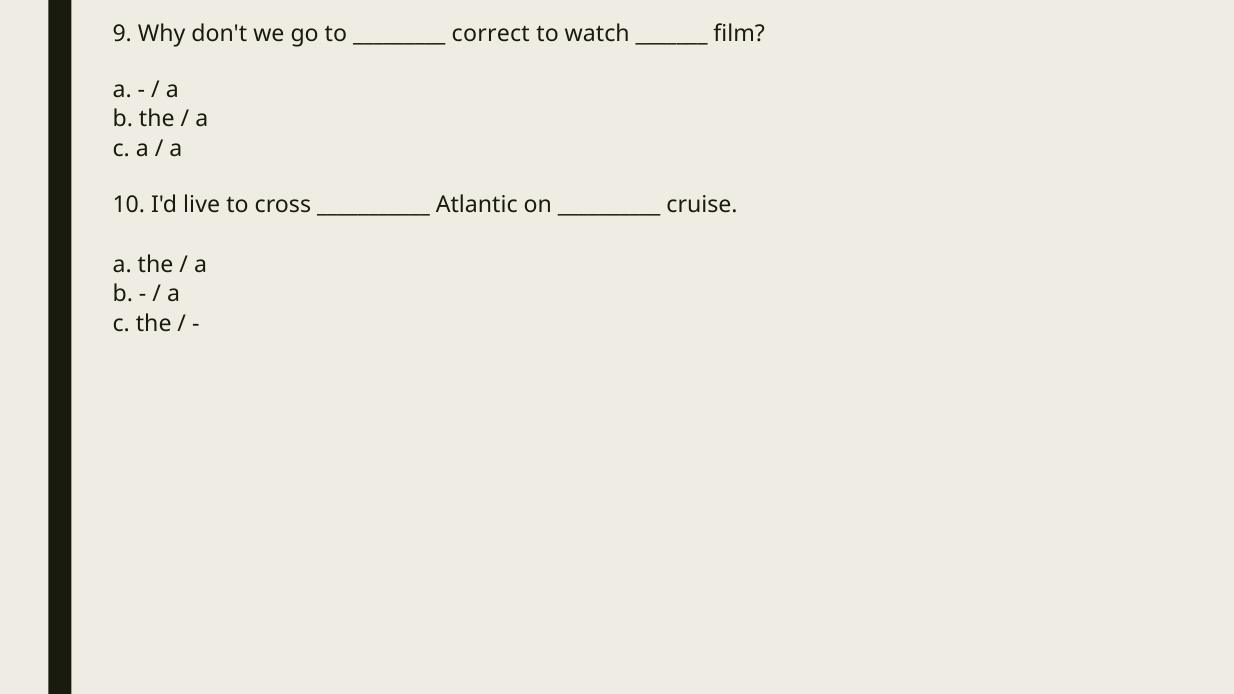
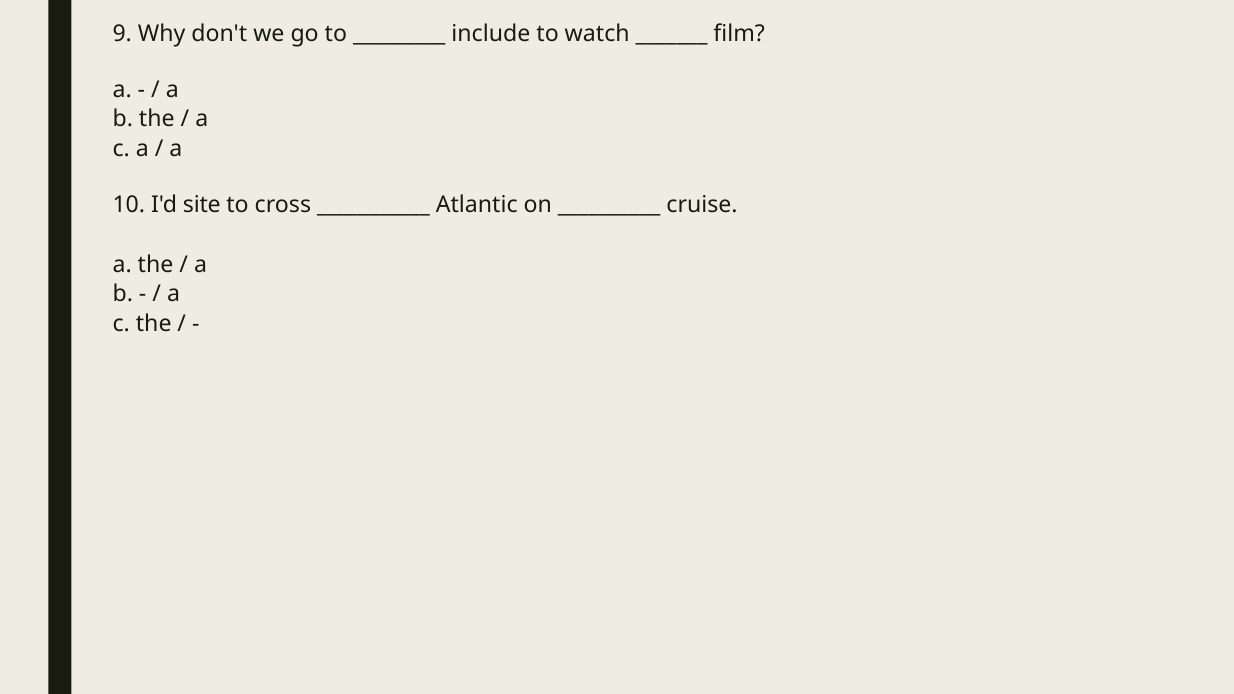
correct: correct -> include (491, 34)
live: live -> site (202, 205)
